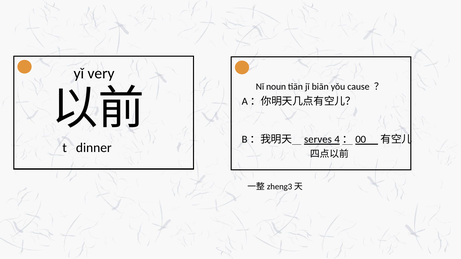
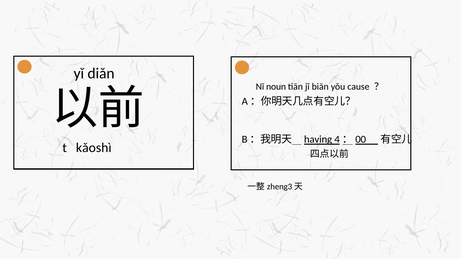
very: very -> diǎn (101, 73)
serves: serves -> having (318, 140)
dinner: dinner -> kǎoshì (94, 148)
